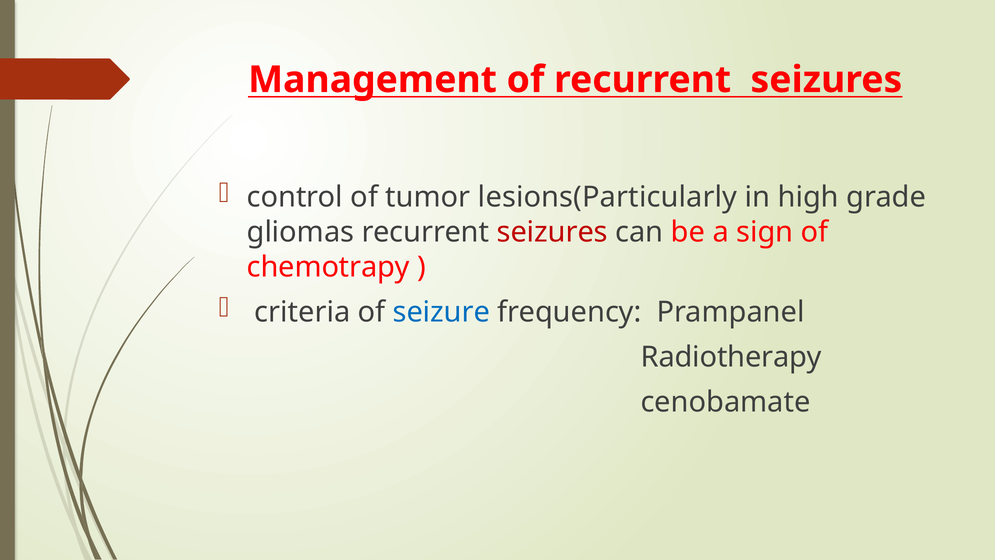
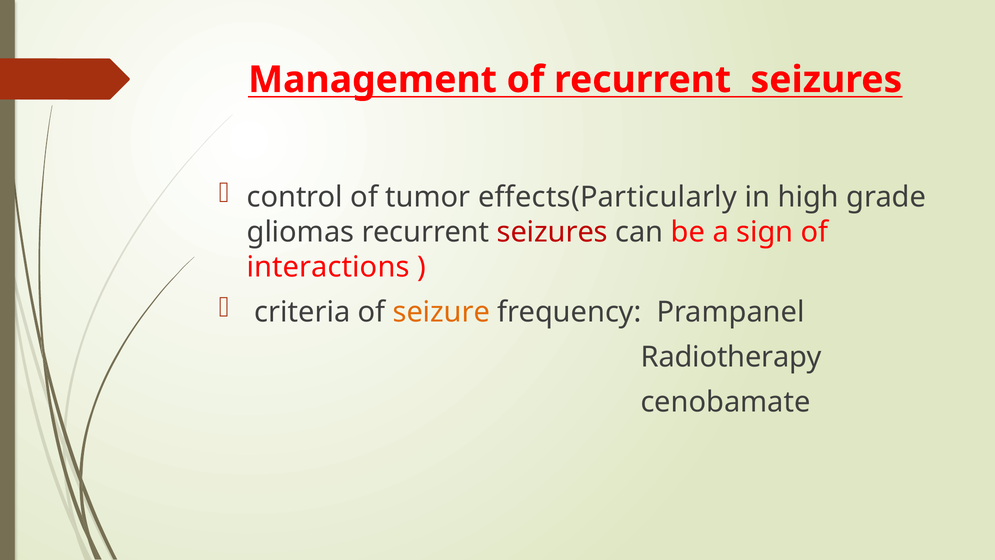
lesions(Particularly: lesions(Particularly -> effects(Particularly (608, 197)
chemotrapy: chemotrapy -> interactions (328, 267)
seizure colour: blue -> orange (441, 312)
